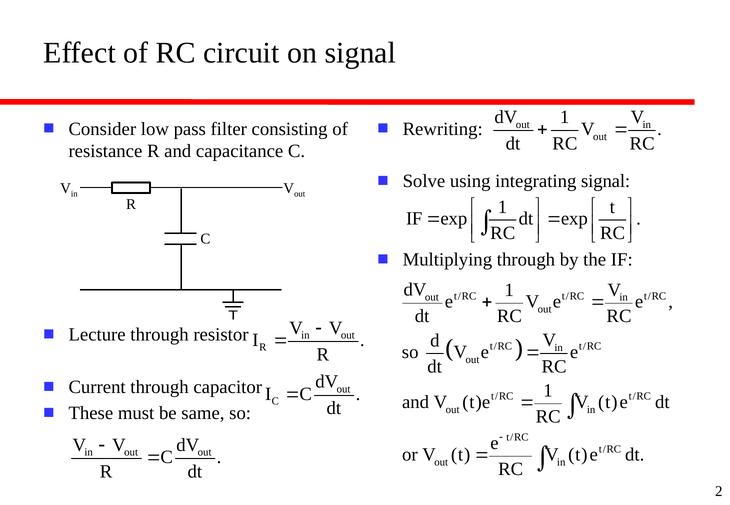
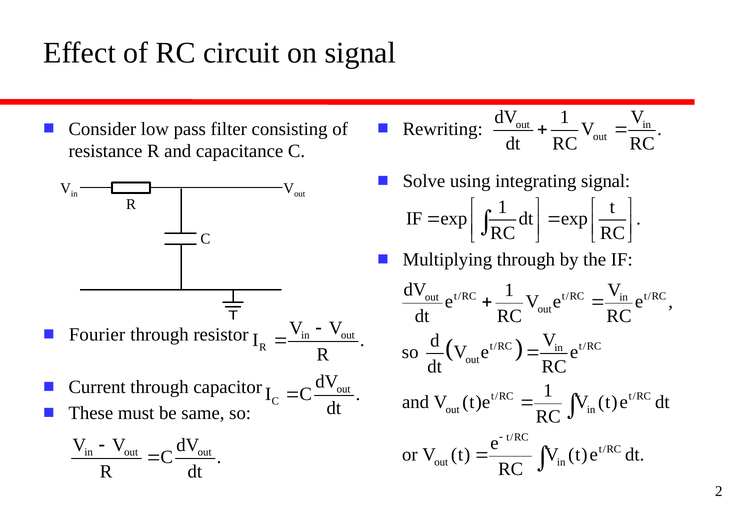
Lecture: Lecture -> Fourier (97, 335)
